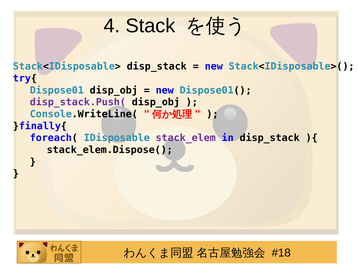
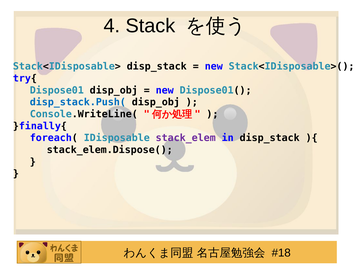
disp_stack.Push( colour: purple -> blue (78, 102)
